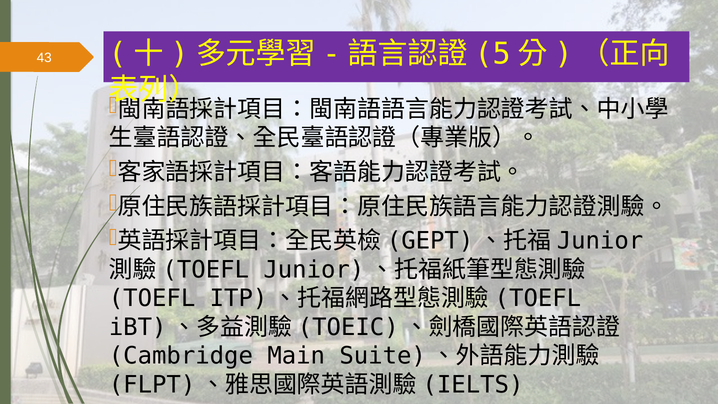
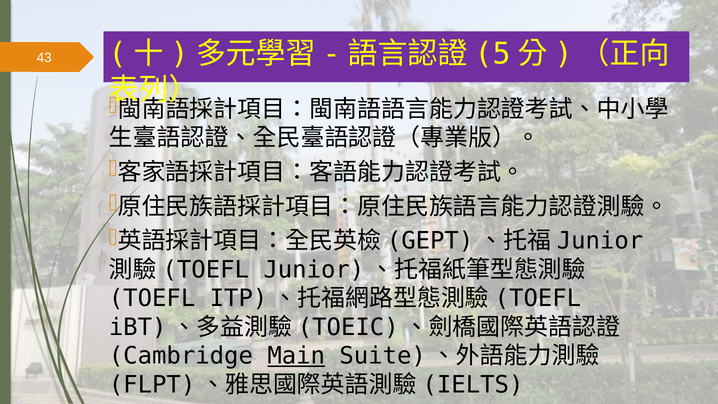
Main underline: none -> present (296, 356)
